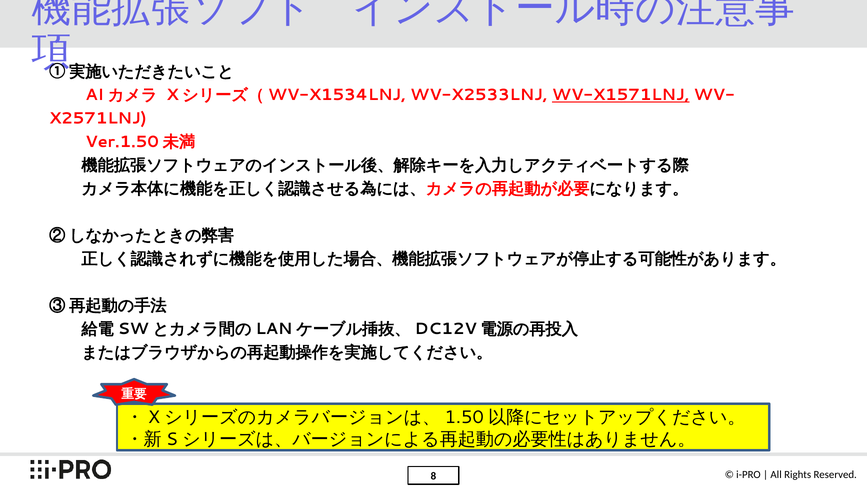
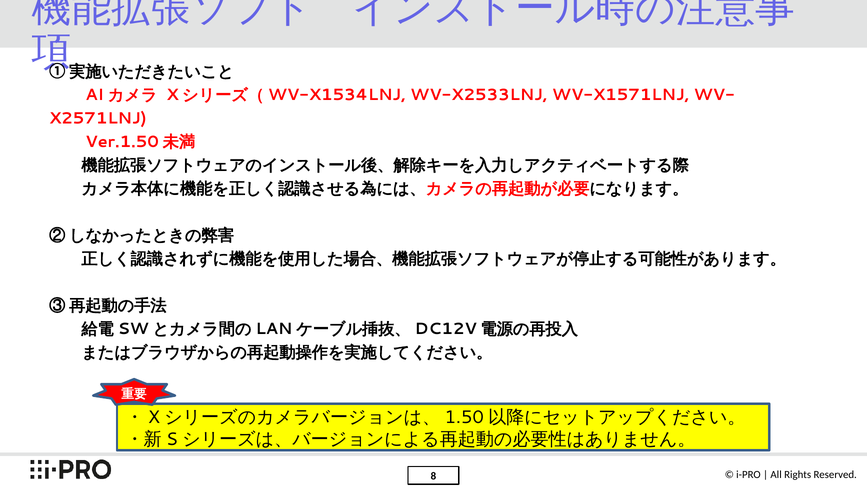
WV-X1571LNJ underline: present -> none (621, 95)
